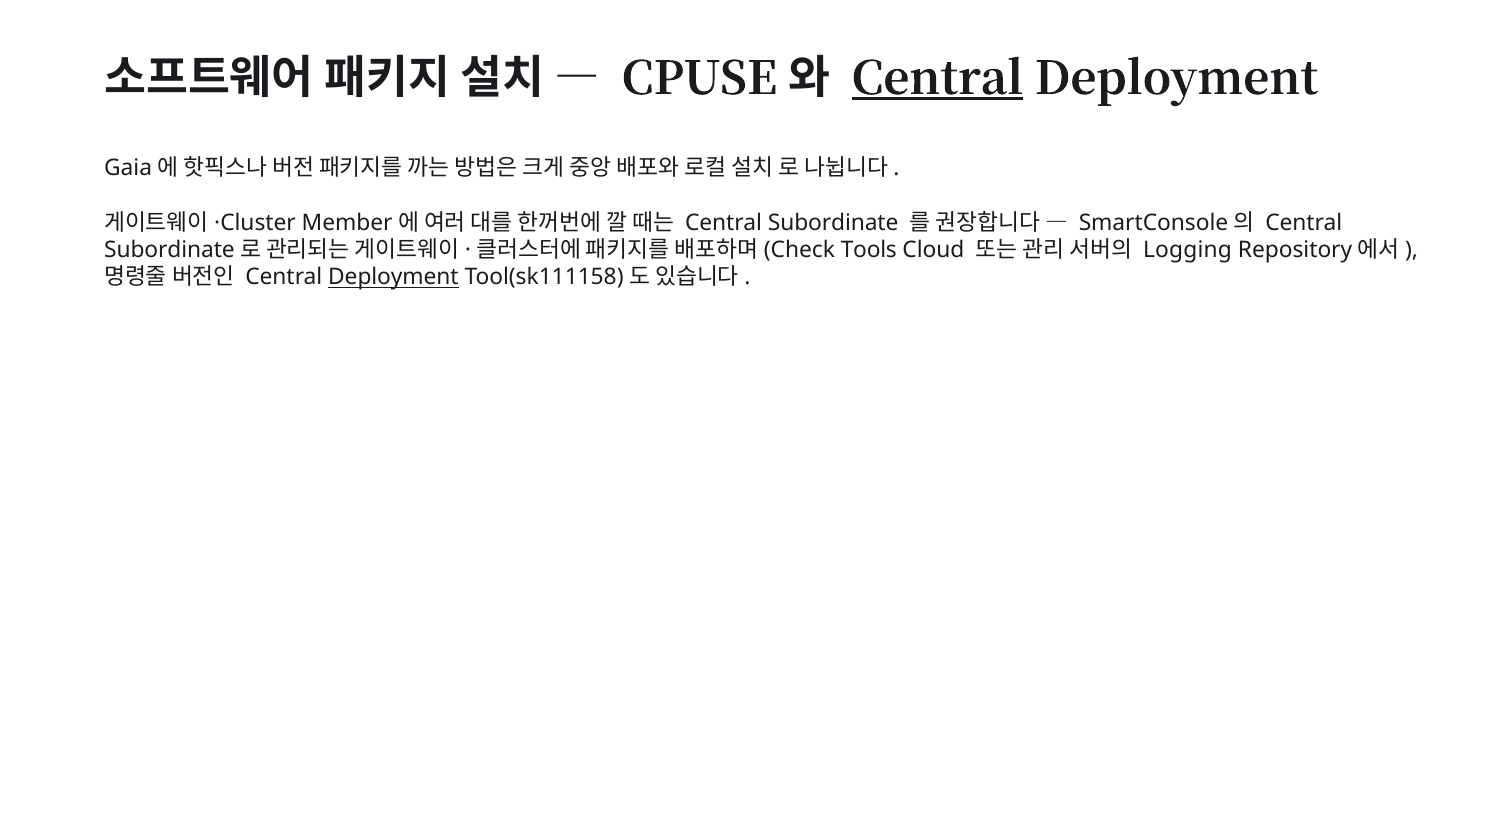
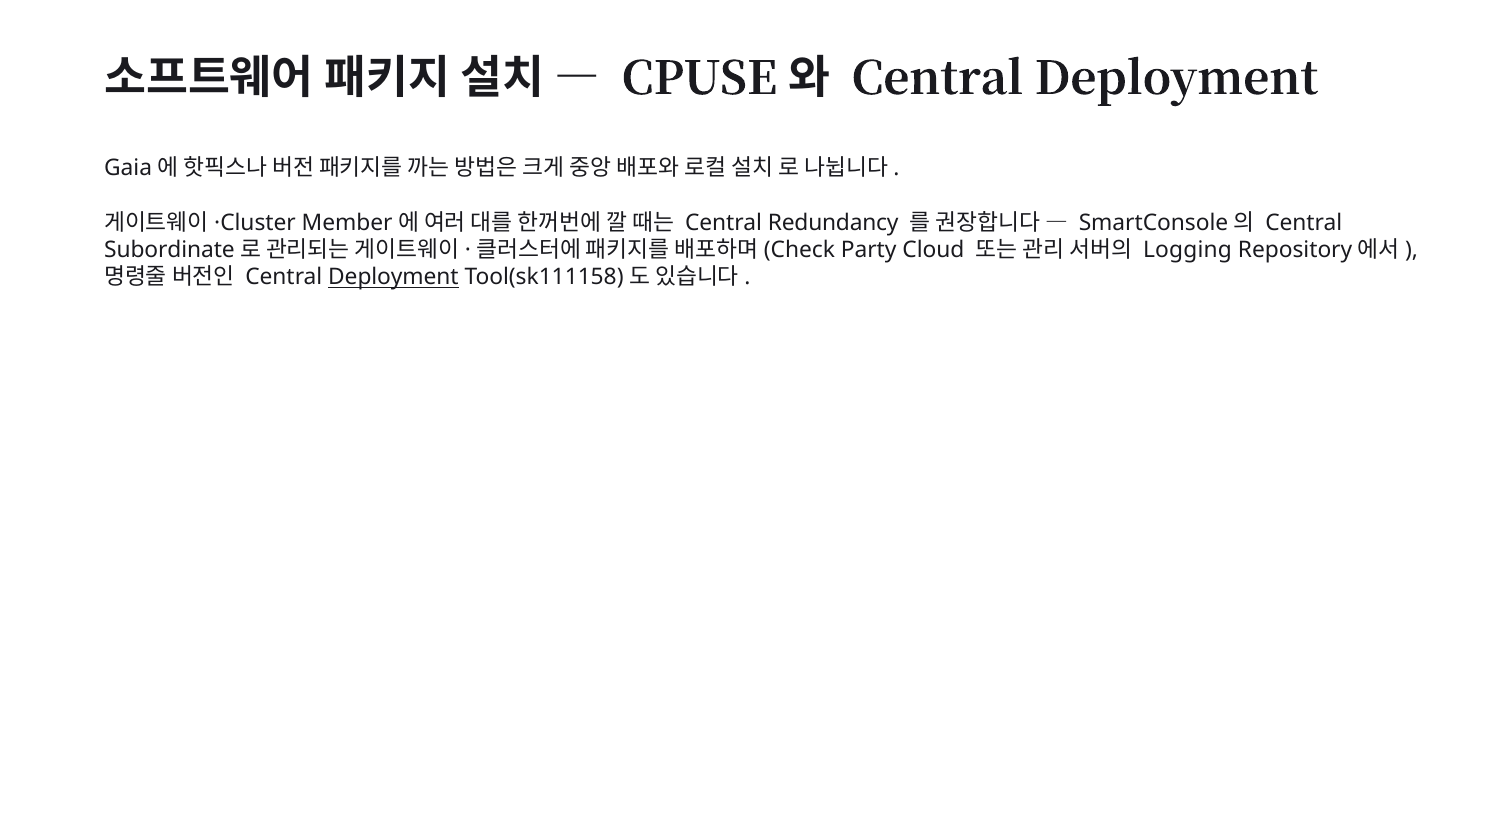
Central underline: present -> none (937, 79)
Subordinate: Subordinate -> Redundancy (833, 223)
Tools: Tools -> Party (869, 250)
